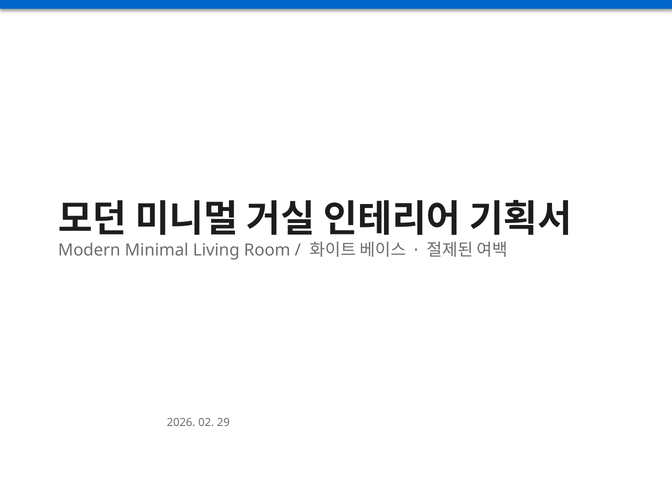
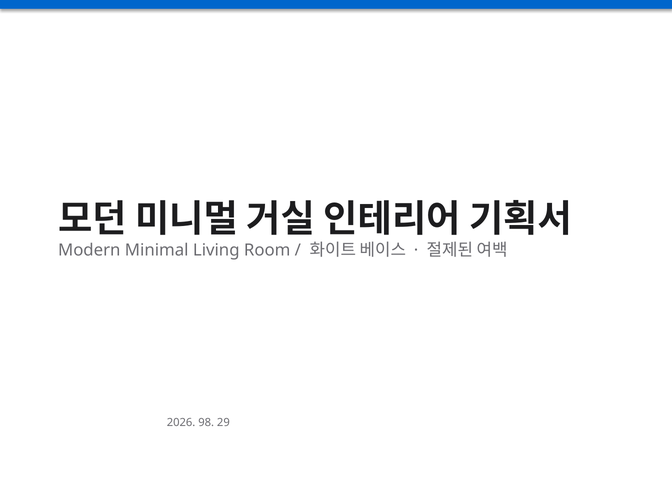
02: 02 -> 98 (206, 422)
